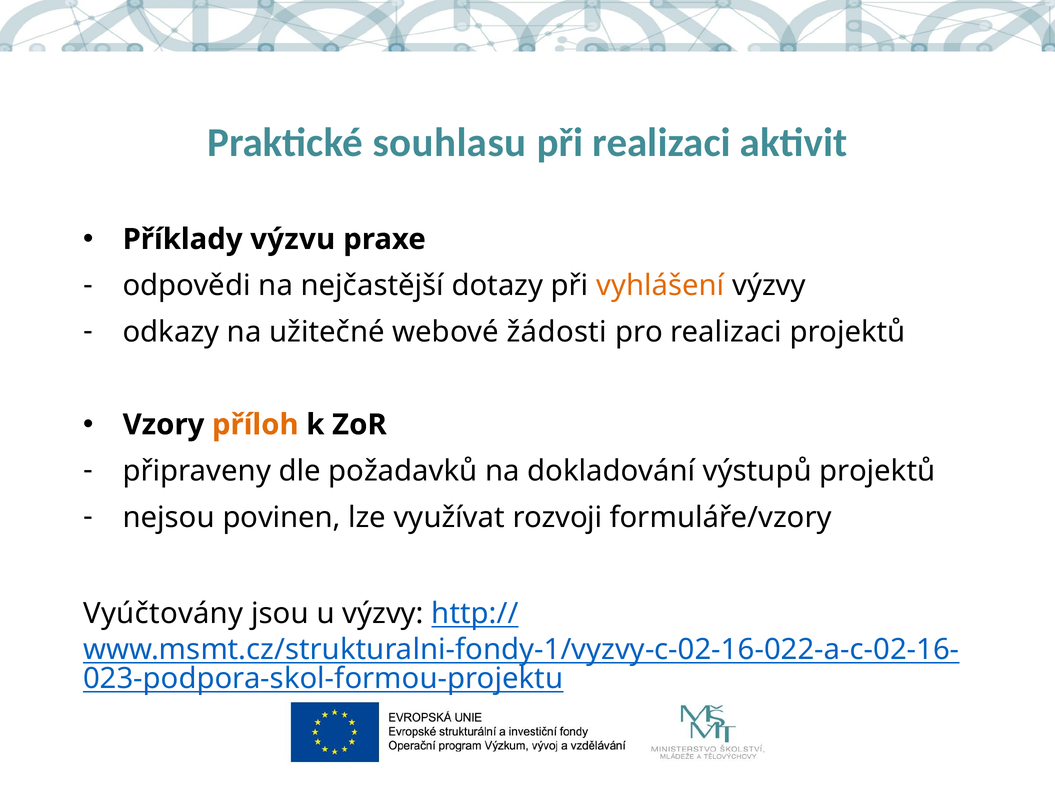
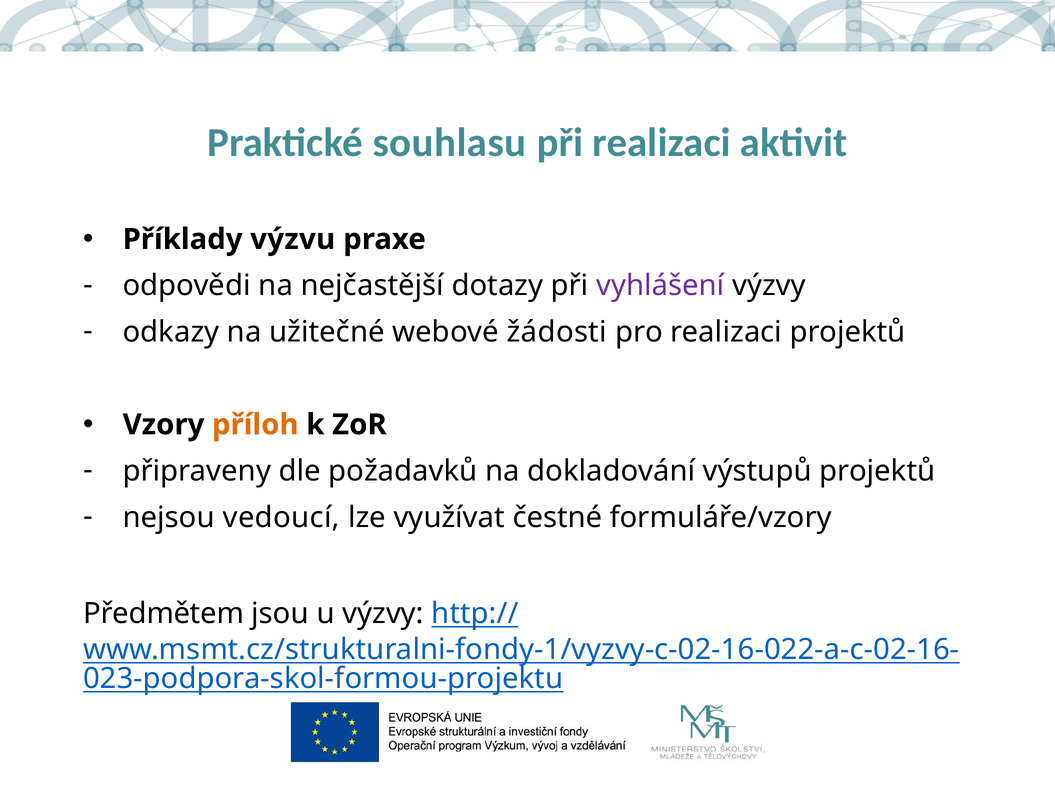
vyhlášení colour: orange -> purple (660, 286)
povinen: povinen -> vedoucí (281, 517)
rozvoji: rozvoji -> čestné (557, 517)
Vyúčtovány: Vyúčtovány -> Předmětem (164, 614)
